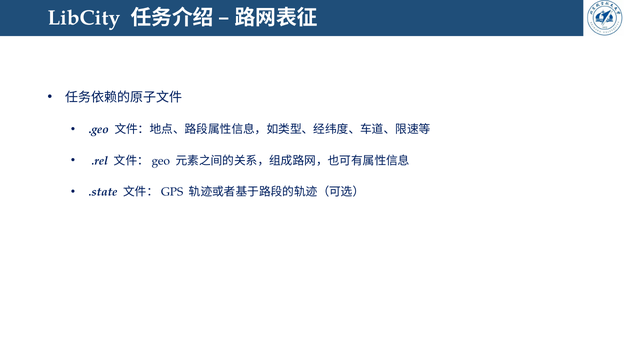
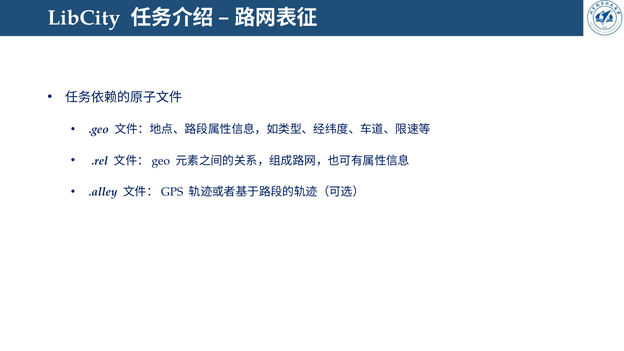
.state: .state -> .alley (103, 192)
